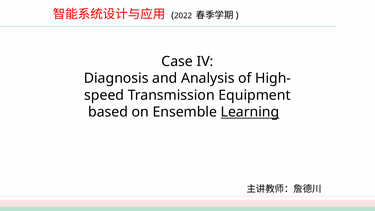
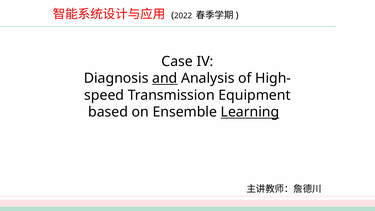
and underline: none -> present (165, 78)
